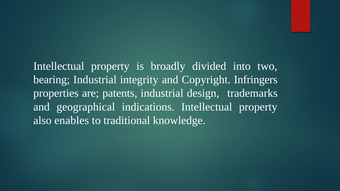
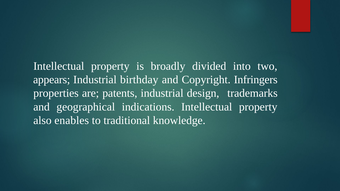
bearing: bearing -> appears (52, 80)
integrity: integrity -> birthday (139, 80)
